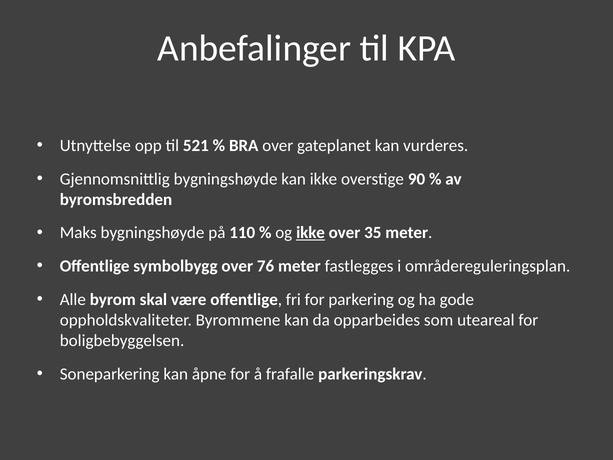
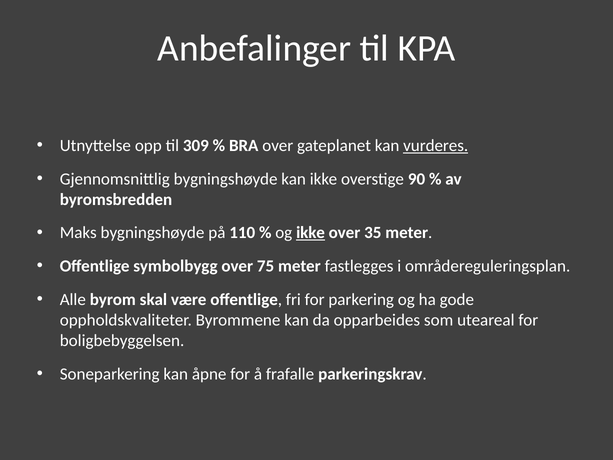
521: 521 -> 309 (196, 146)
vurderes underline: none -> present (436, 146)
76: 76 -> 75 (266, 266)
